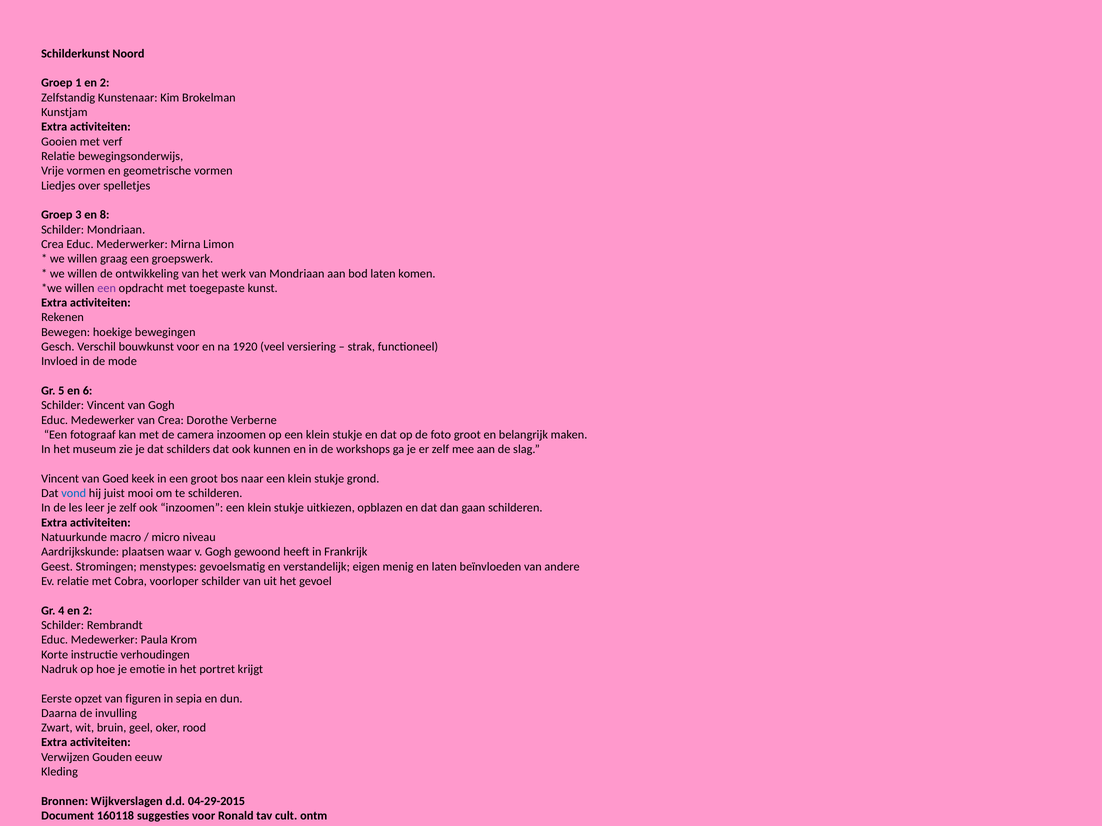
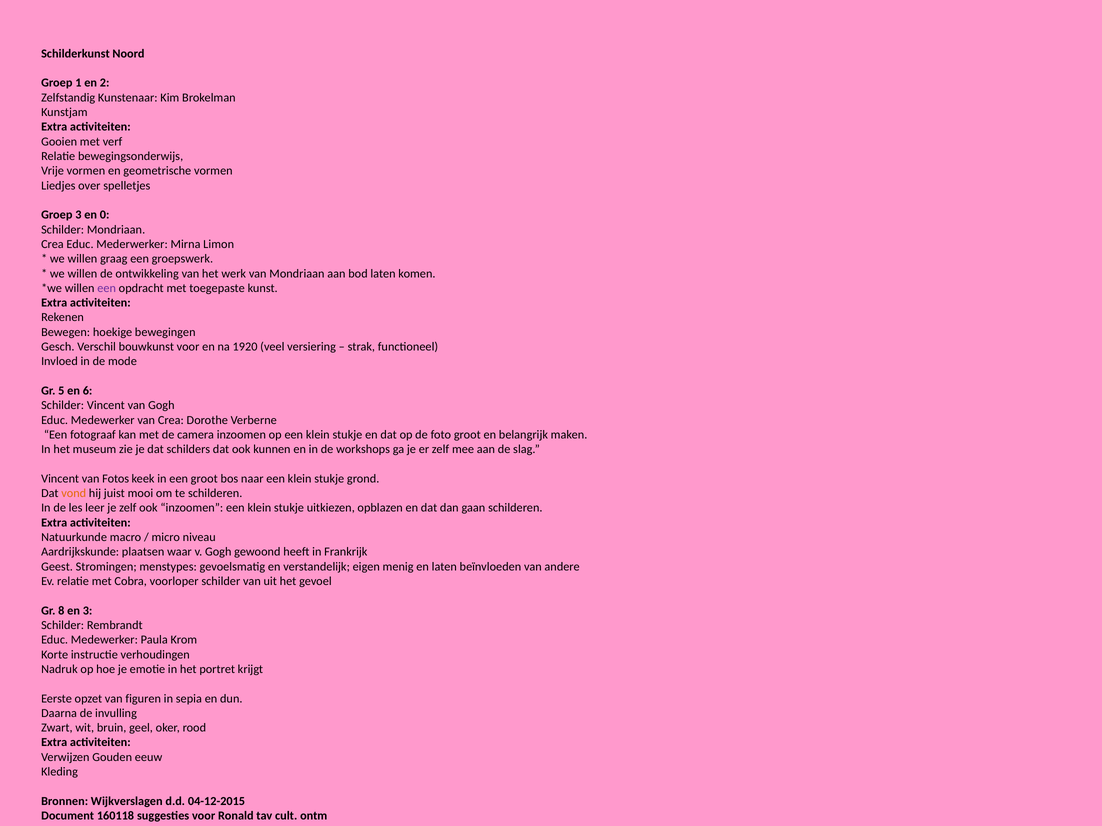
8: 8 -> 0 (105, 215)
Goed: Goed -> Fotos (116, 479)
vond colour: blue -> orange (74, 494)
4: 4 -> 8 (61, 611)
2: 2 -> 3 (88, 611)
04-29-2015: 04-29-2015 -> 04-12-2015 (216, 802)
